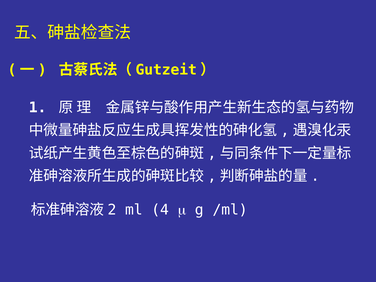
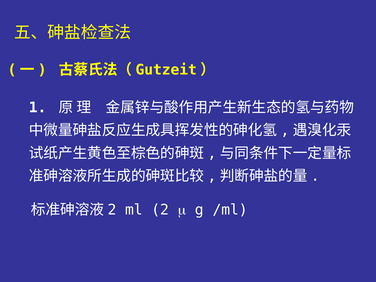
4: 4 -> 2 (160, 210)
